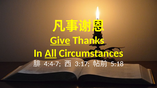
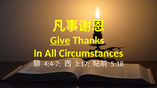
All underline: present -> none (51, 53)
